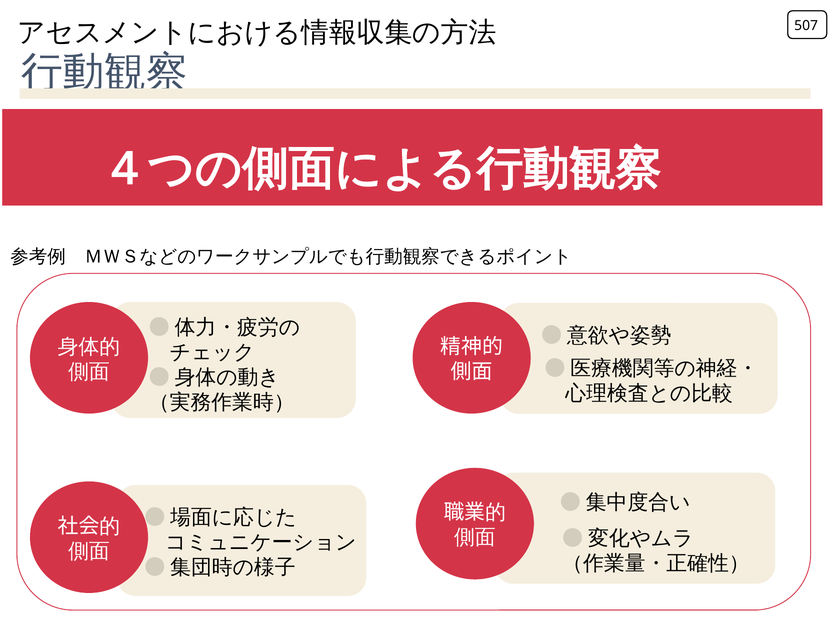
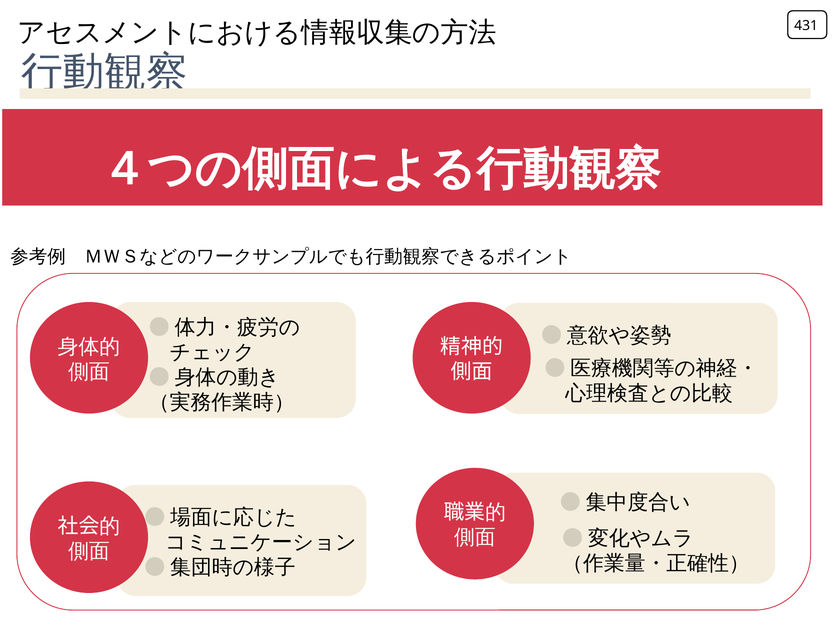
507: 507 -> 431 (806, 26)
